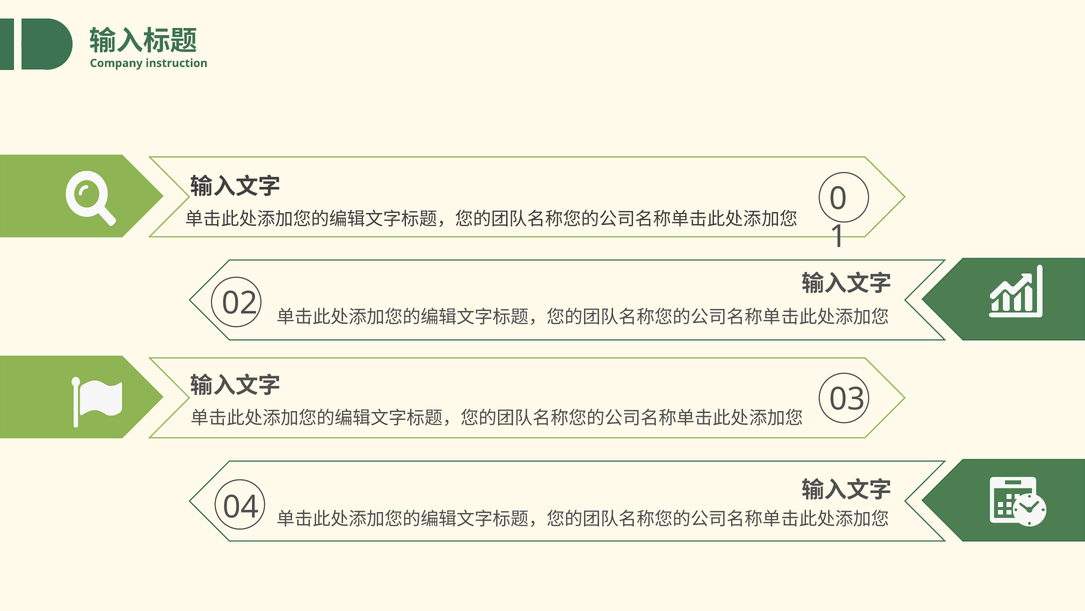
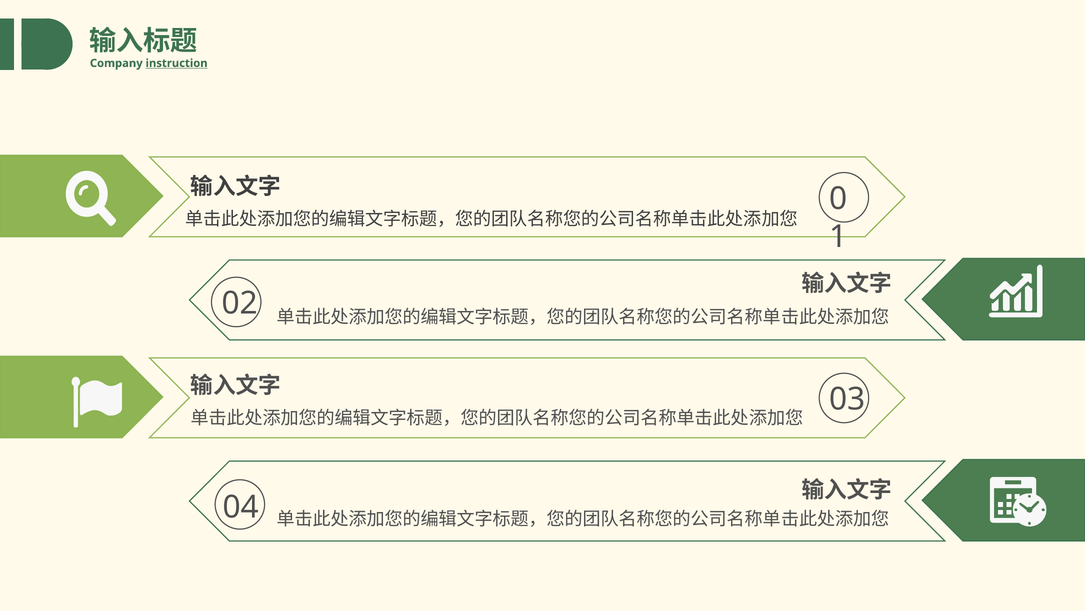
instruction underline: none -> present (177, 63)
